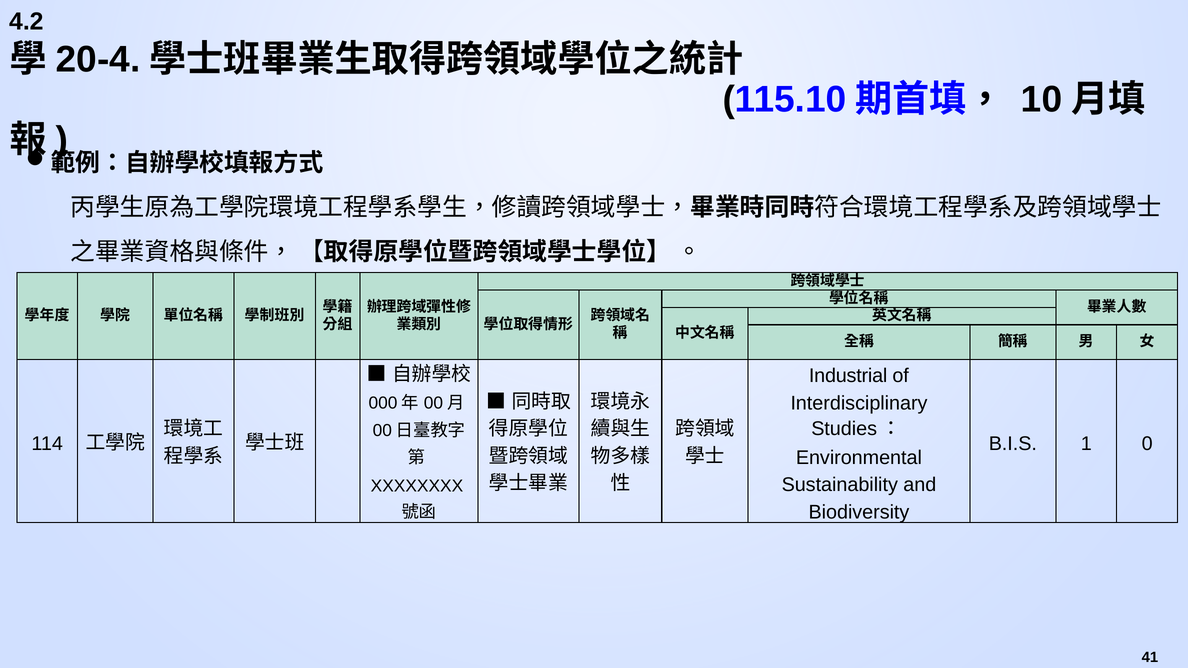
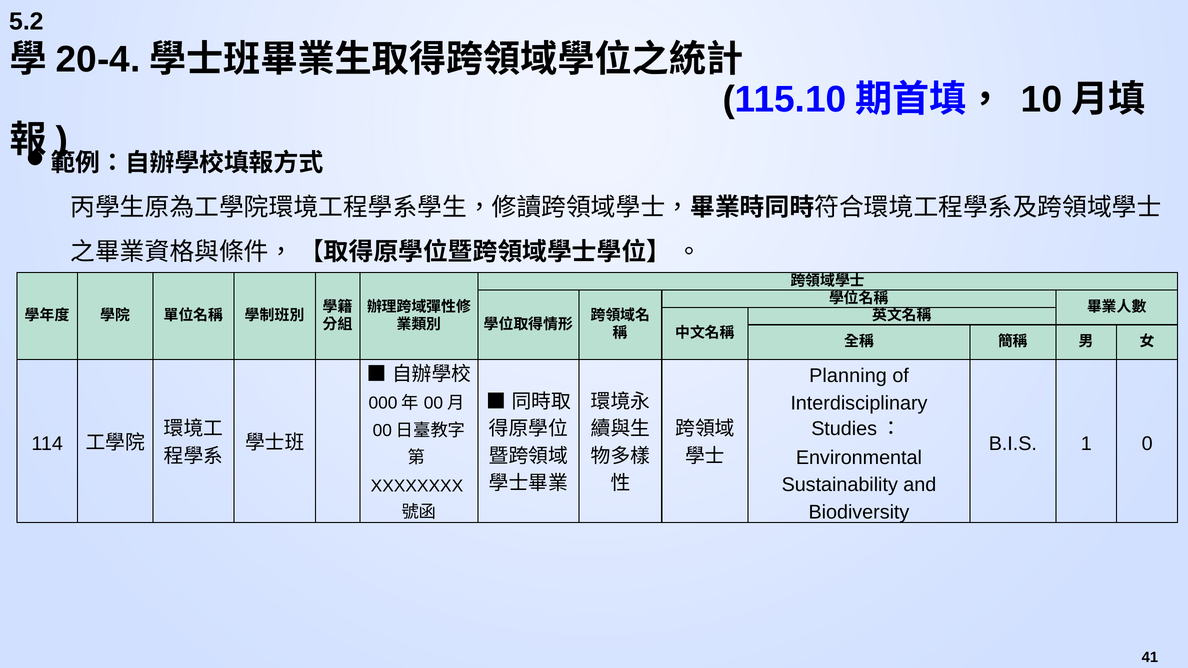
4.2: 4.2 -> 5.2 (26, 22)
Industrial: Industrial -> Planning (848, 376)
